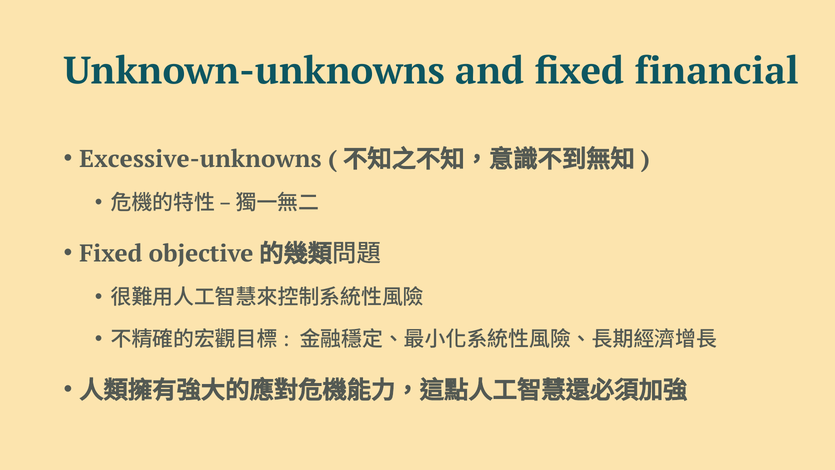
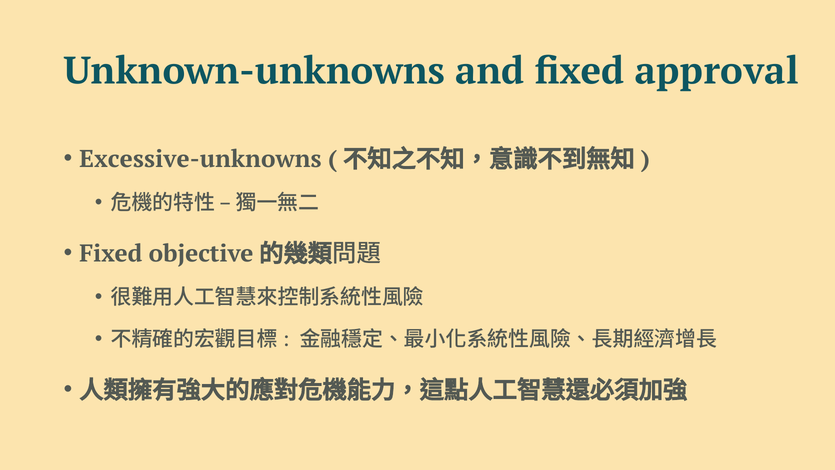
financial: financial -> approval (717, 71)
